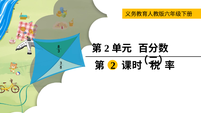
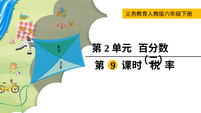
2: 2 -> 9 (113, 66)
